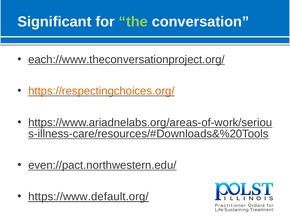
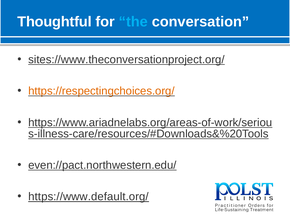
Significant: Significant -> Thoughtful (55, 22)
the colour: light green -> light blue (133, 22)
each://www.theconversationproject.org/: each://www.theconversationproject.org/ -> sites://www.theconversationproject.org/ (126, 60)
